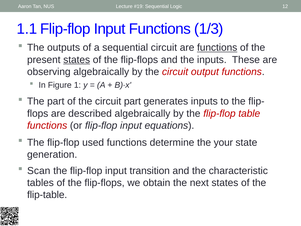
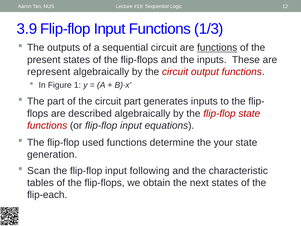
1.1: 1.1 -> 3.9 (27, 29)
states underline: present -> none (77, 60)
observing: observing -> represent (49, 72)
flip-flop table: table -> state (249, 113)
transition: transition -> following (150, 171)
flip-table: flip-table -> flip-each (47, 195)
